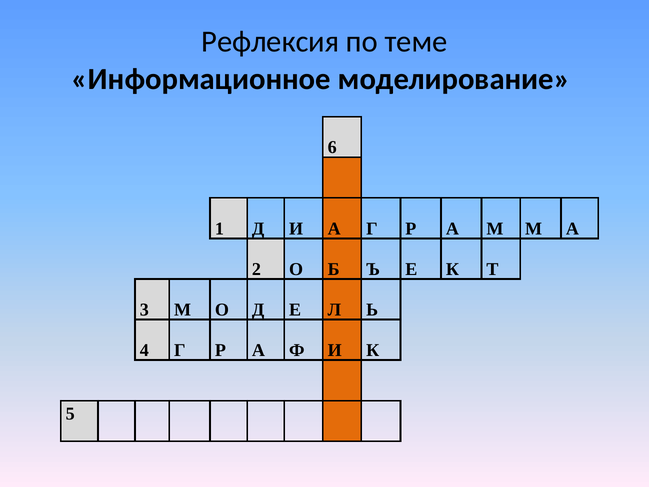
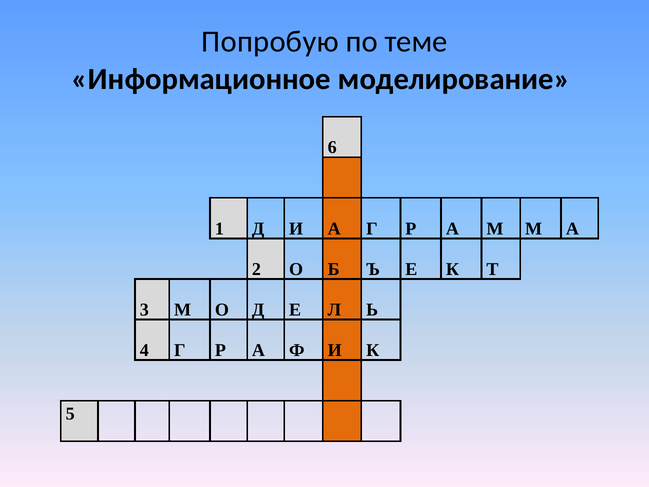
Рефлексия: Рефлексия -> Попробую (270, 42)
